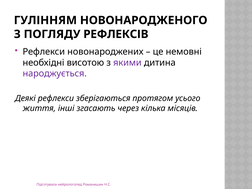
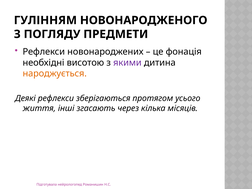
РЕФЛЕКСІВ: РЕФЛЕКСІВ -> ПРЕДМЕТИ (116, 34)
немовні: немовні -> фонація (184, 52)
народжується colour: purple -> orange (55, 74)
